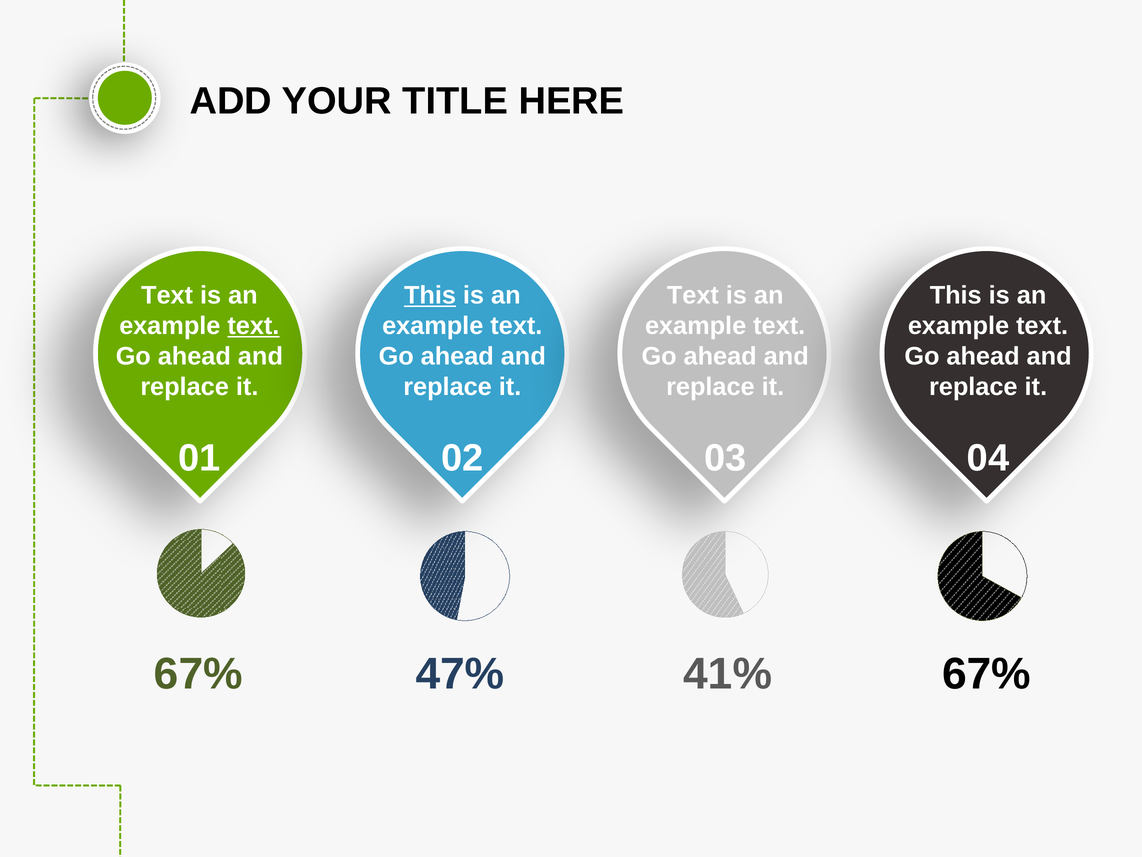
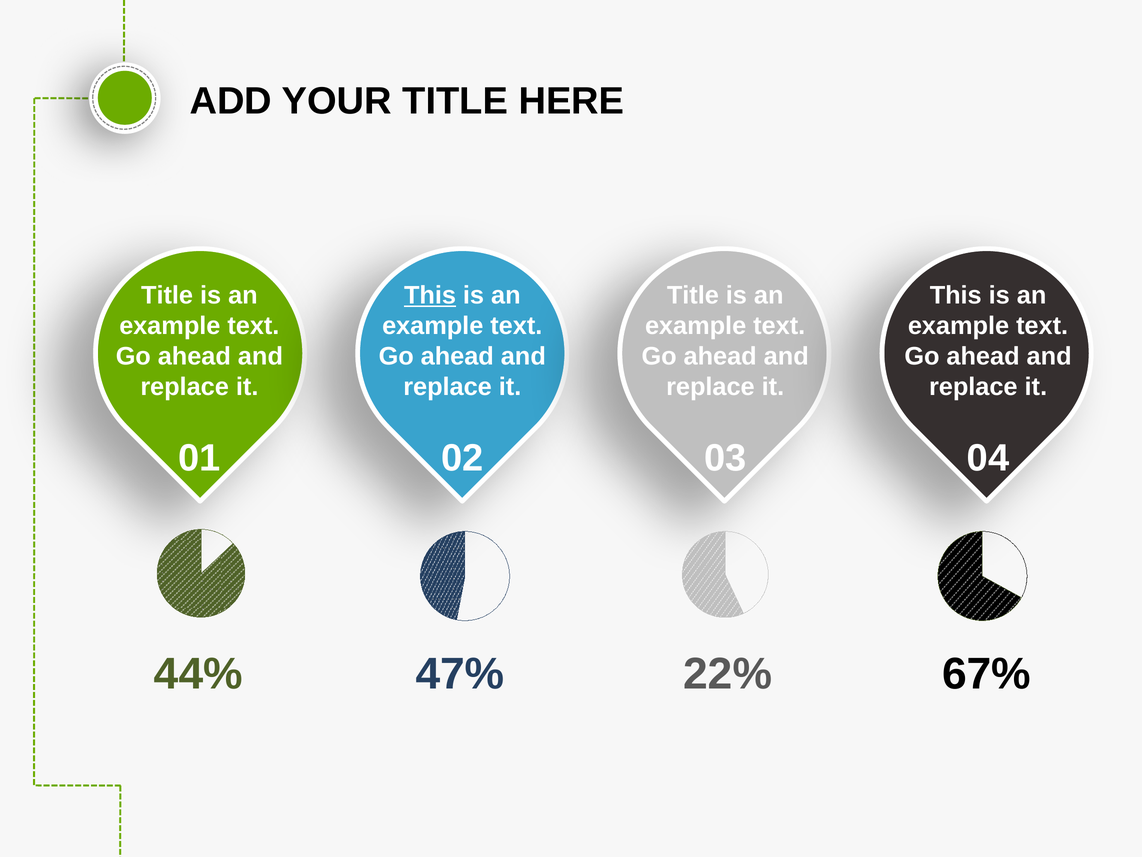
Text: Text -> Title (167, 295)
Text: Text -> Title (693, 295)
text underline: present -> none (253, 326)
67%: 67% -> 44% (198, 674)
41%: 41% -> 22% (728, 674)
